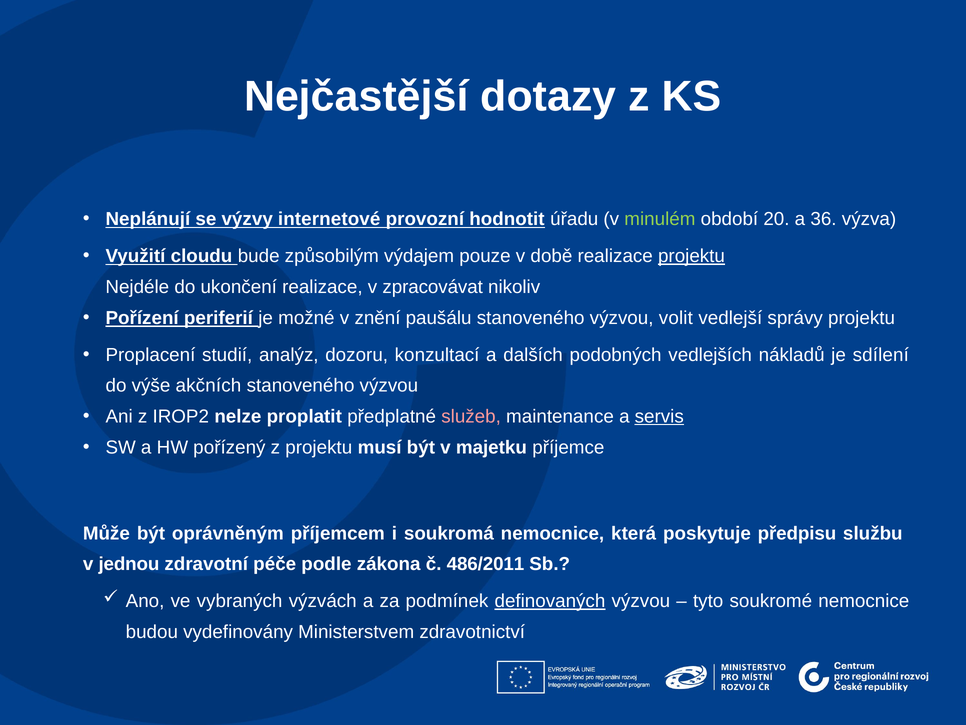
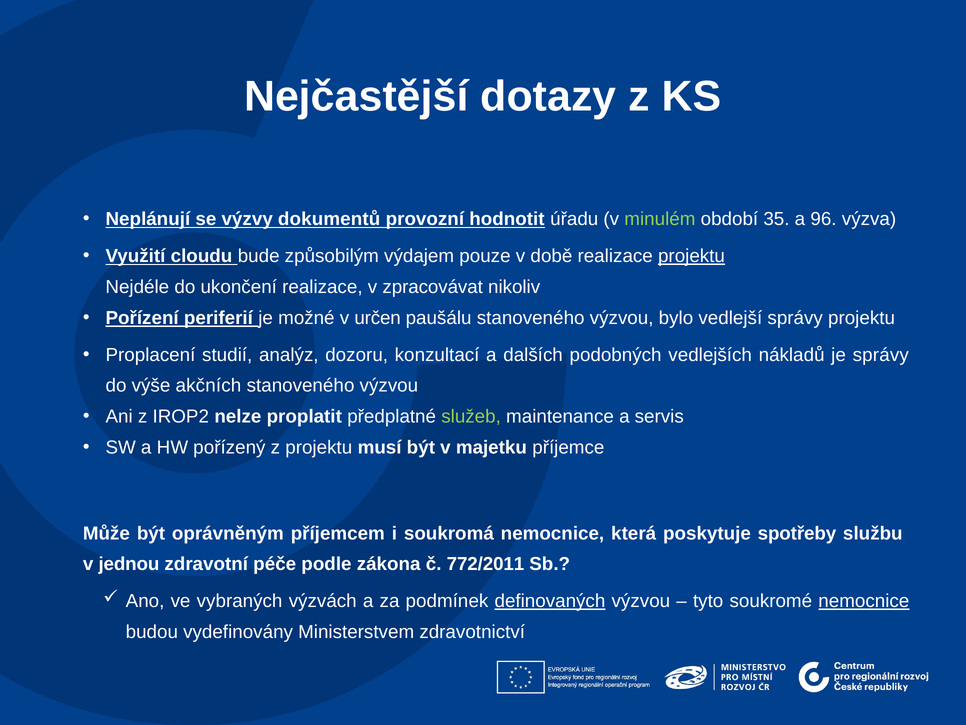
internetové: internetové -> dokumentů (329, 219)
20: 20 -> 35 (776, 219)
36: 36 -> 96 (824, 219)
znění: znění -> určen (378, 318)
volit: volit -> bylo (676, 318)
je sdílení: sdílení -> správy (881, 355)
služeb colour: pink -> light green (471, 416)
servis underline: present -> none (659, 416)
předpisu: předpisu -> spotřeby (797, 533)
486/2011: 486/2011 -> 772/2011 (485, 564)
nemocnice underline: none -> present (864, 601)
